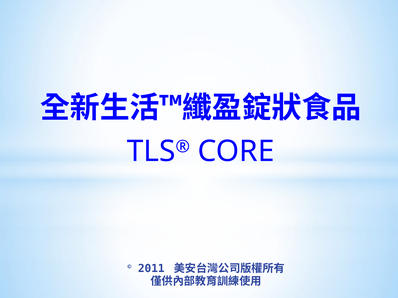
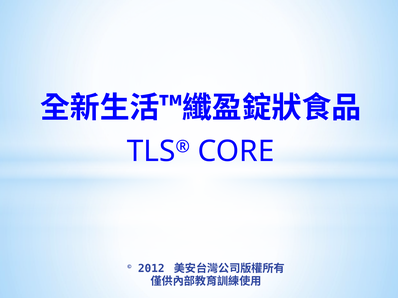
2011: 2011 -> 2012 (151, 269)
